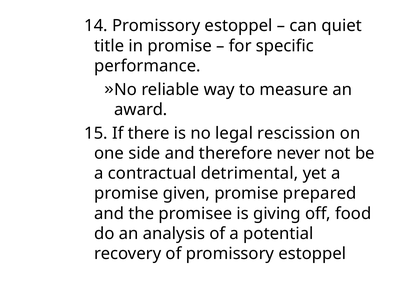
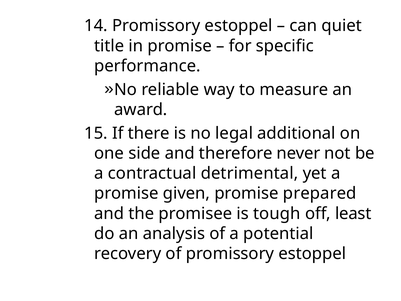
rescission: rescission -> additional (296, 133)
giving: giving -> tough (277, 213)
food: food -> least (353, 213)
